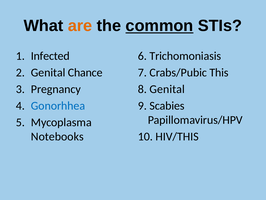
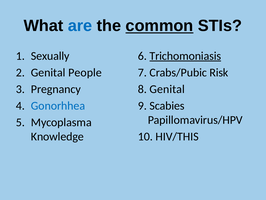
are colour: orange -> blue (80, 26)
Infected: Infected -> Sexually (50, 56)
Trichomoniasis underline: none -> present (185, 56)
Chance: Chance -> People (85, 72)
This: This -> Risk (219, 72)
Notebooks: Notebooks -> Knowledge (57, 136)
